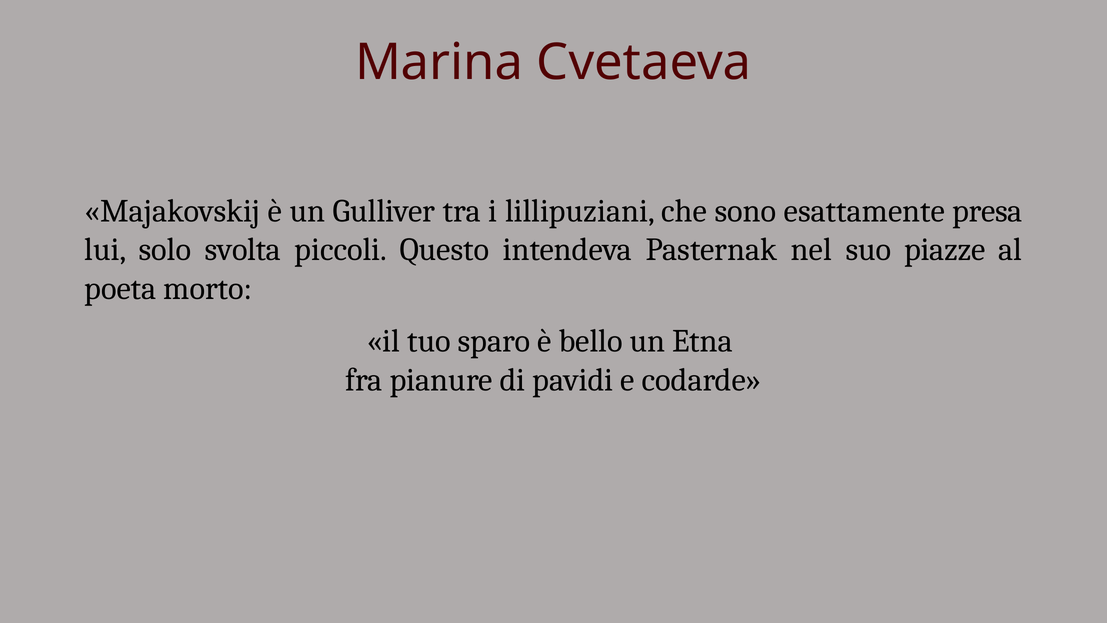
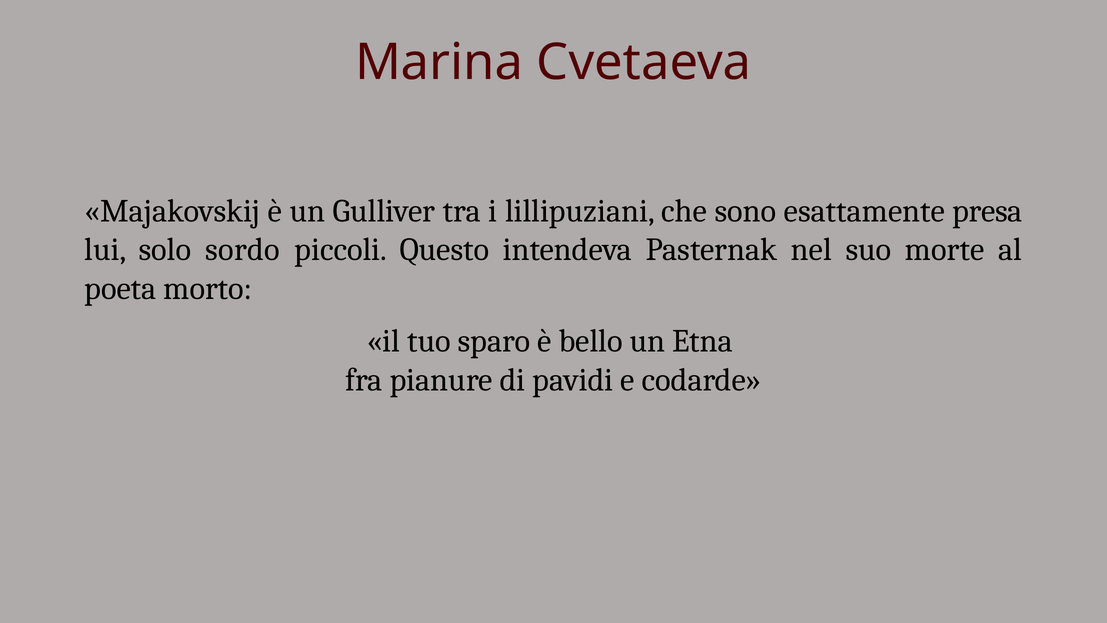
svolta: svolta -> sordo (243, 250)
piazze: piazze -> morte (945, 250)
